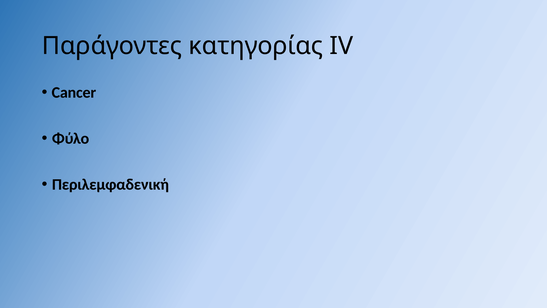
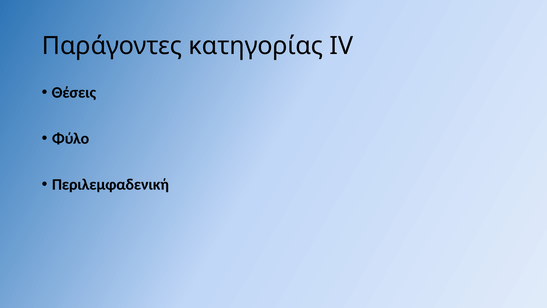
Cancer: Cancer -> Θέσεις (74, 92)
